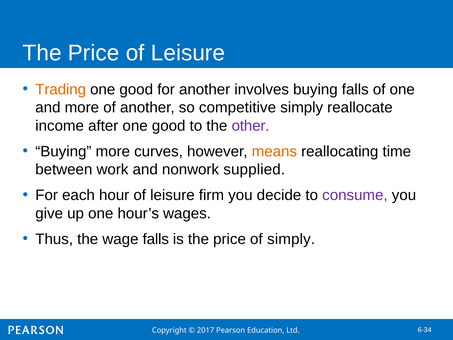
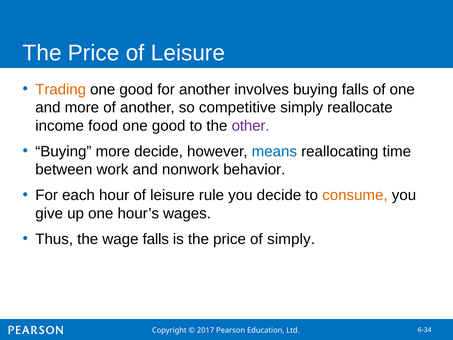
after: after -> food (103, 126)
more curves: curves -> decide (159, 151)
means colour: orange -> blue (274, 151)
supplied: supplied -> behavior (254, 169)
firm: firm -> rule (211, 195)
consume colour: purple -> orange (355, 195)
